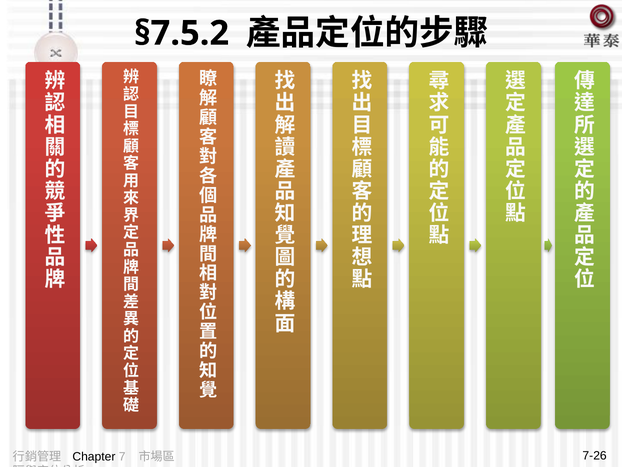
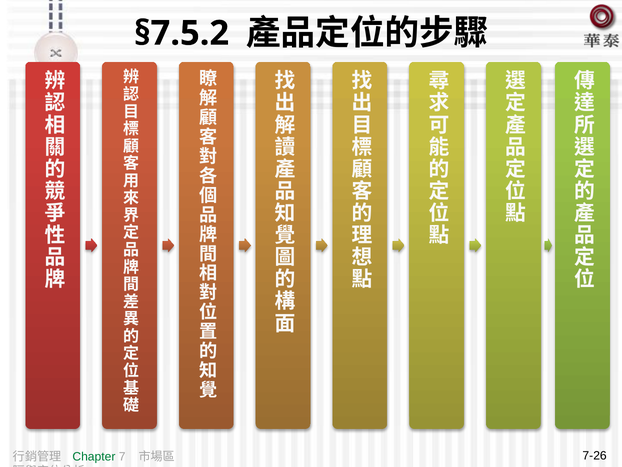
Chapter colour: black -> green (94, 456)
